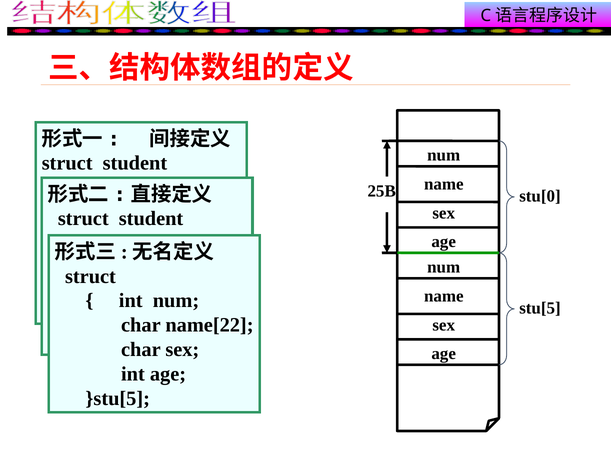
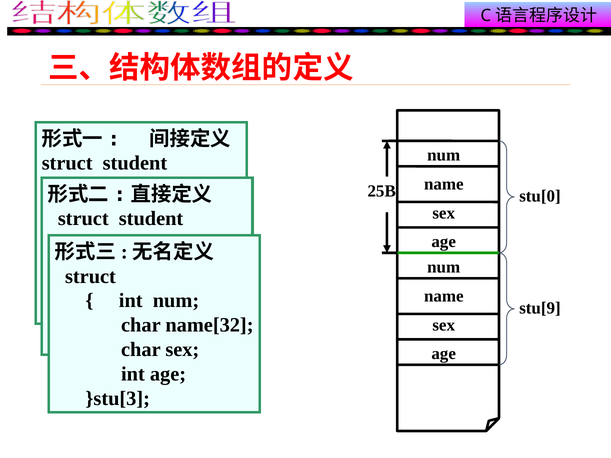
stu[5: stu[5 -> stu[9 (540, 308)
name[22: name[22 -> name[32 (209, 325)
}stu[5: }stu[5 -> }stu[3 (118, 399)
